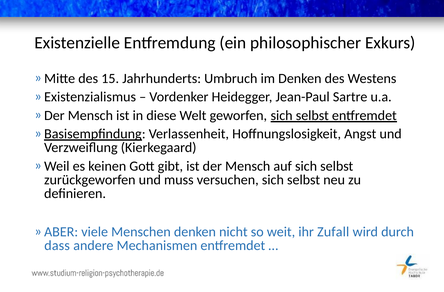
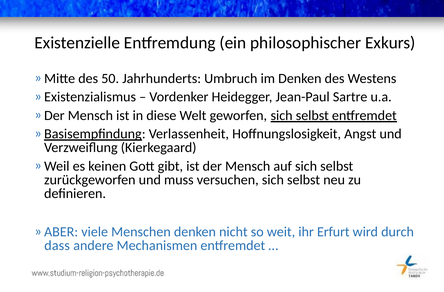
15: 15 -> 50 (110, 78)
Zufall: Zufall -> Erfurt (333, 232)
